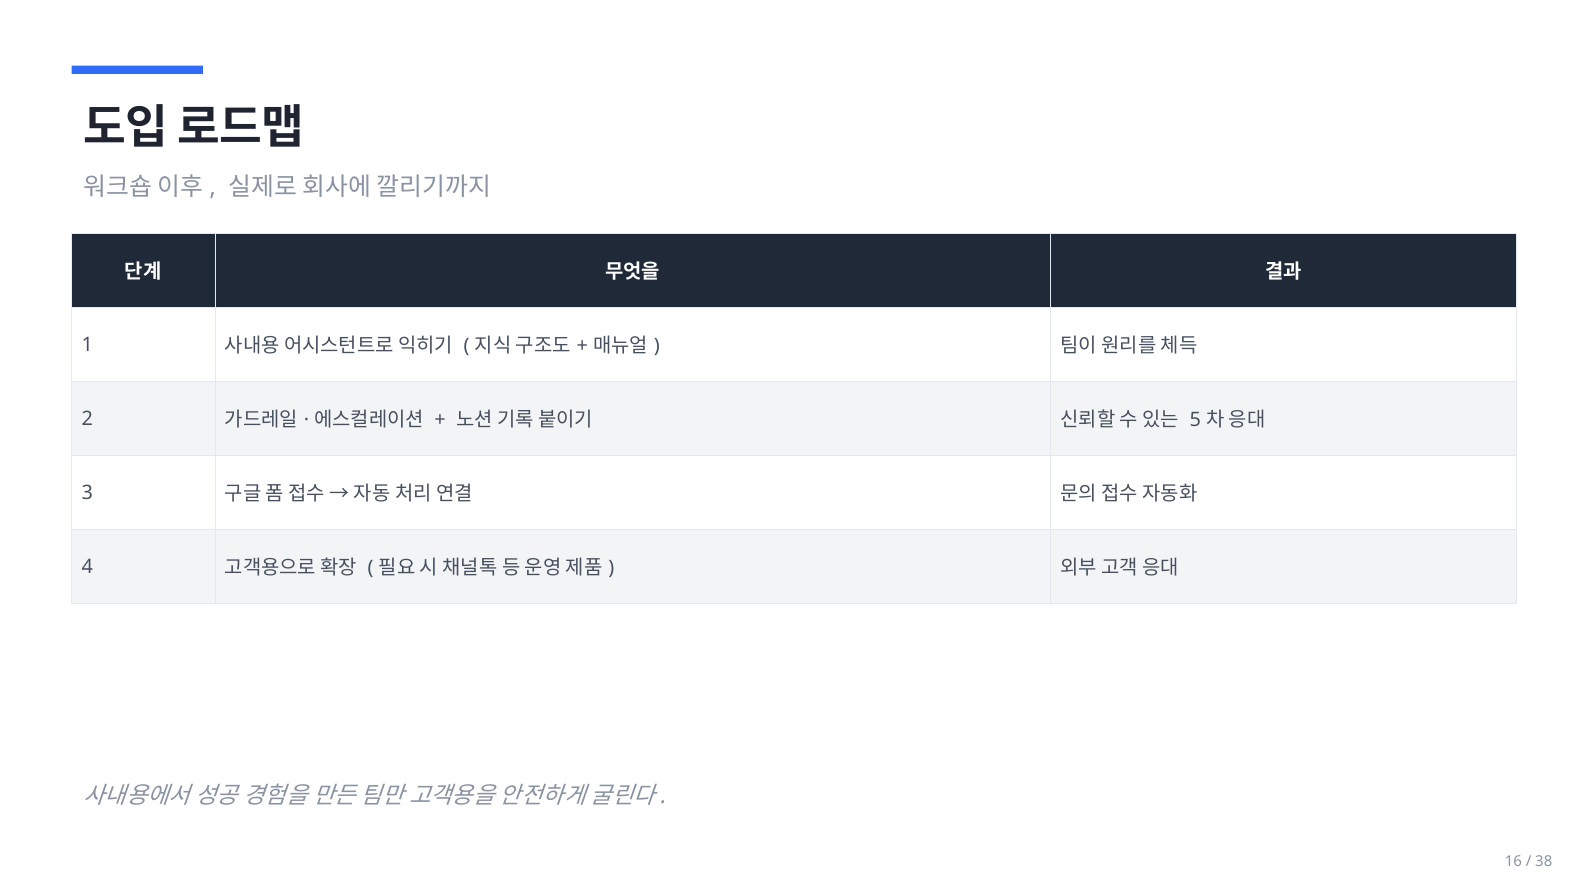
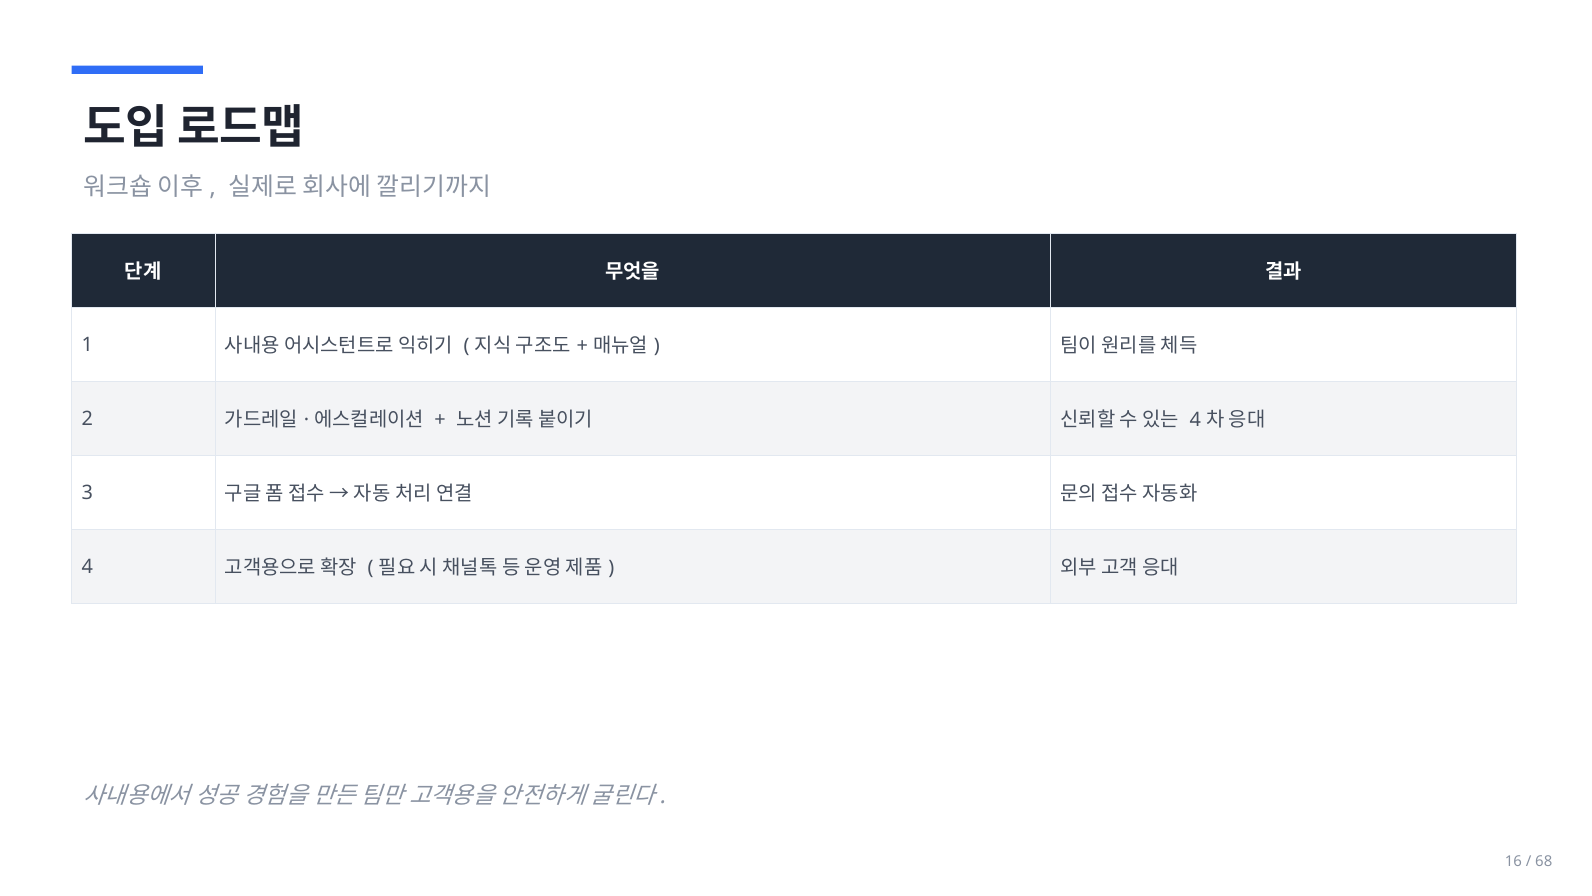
5: 5 -> 4 (1195, 420)
38: 38 -> 68 (1544, 861)
